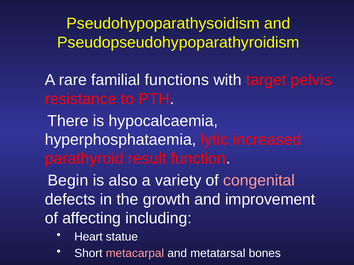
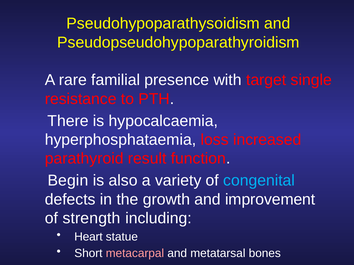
functions: functions -> presence (177, 80)
pelvis: pelvis -> single (311, 80)
lytic: lytic -> loss (215, 140)
congenital colour: pink -> light blue (259, 181)
affecting: affecting -> strength (92, 219)
